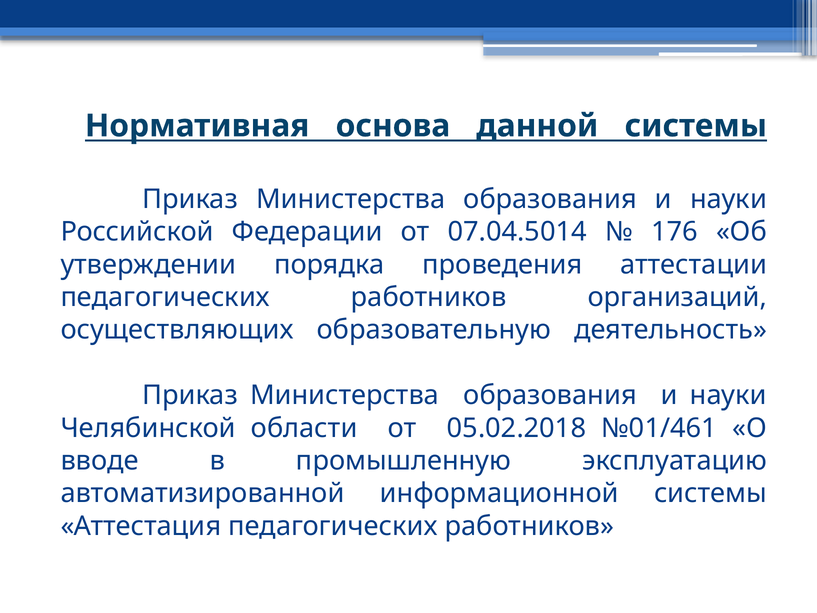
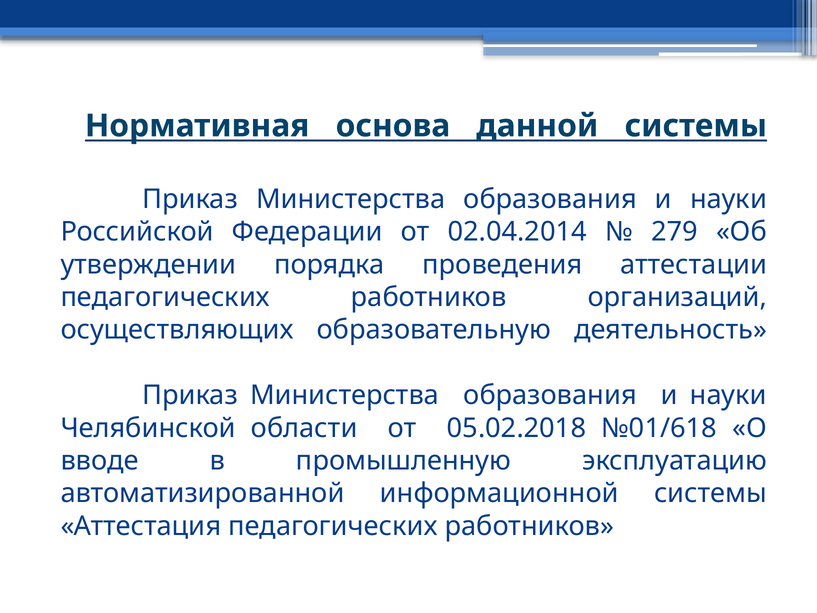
07.04.5014: 07.04.5014 -> 02.04.2014 (517, 232)
176: 176 -> 279 (674, 232)
№01/461: №01/461 -> №01/618 (659, 428)
